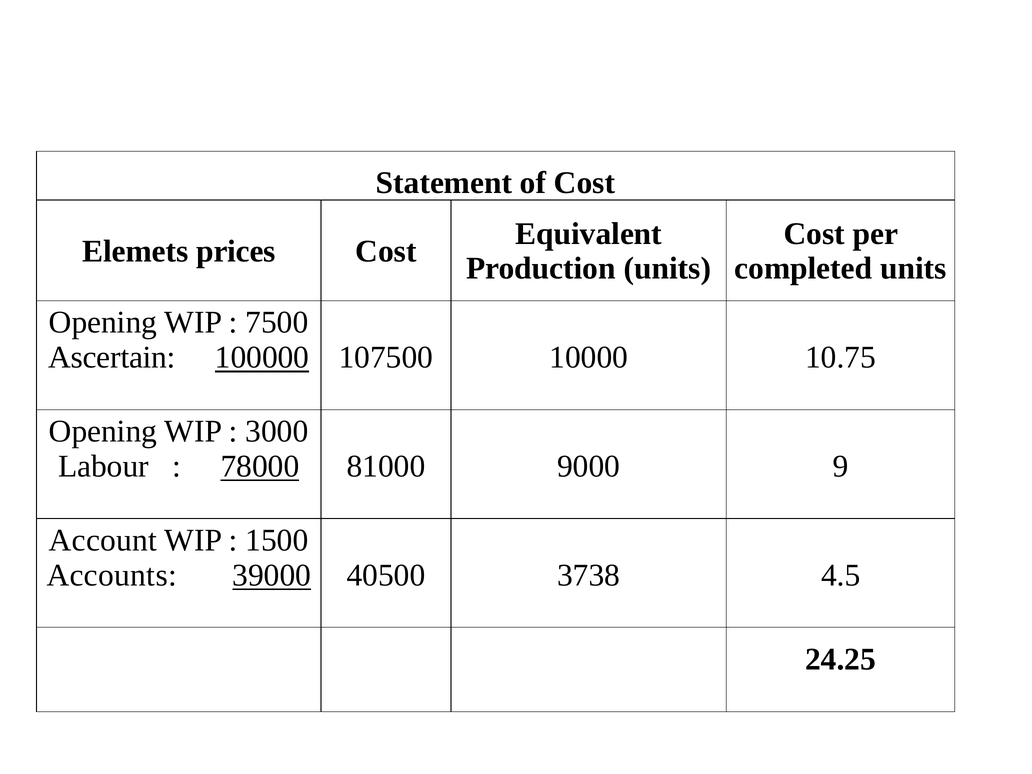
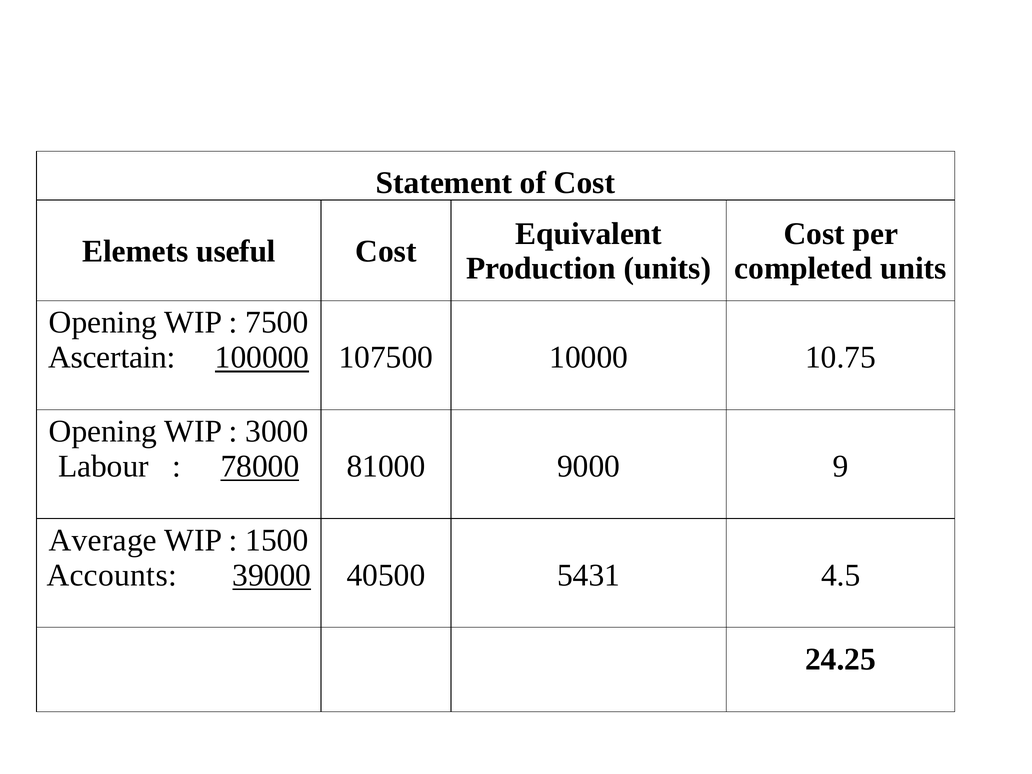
prices: prices -> useful (236, 251)
Account: Account -> Average (103, 540)
3738: 3738 -> 5431 (589, 575)
